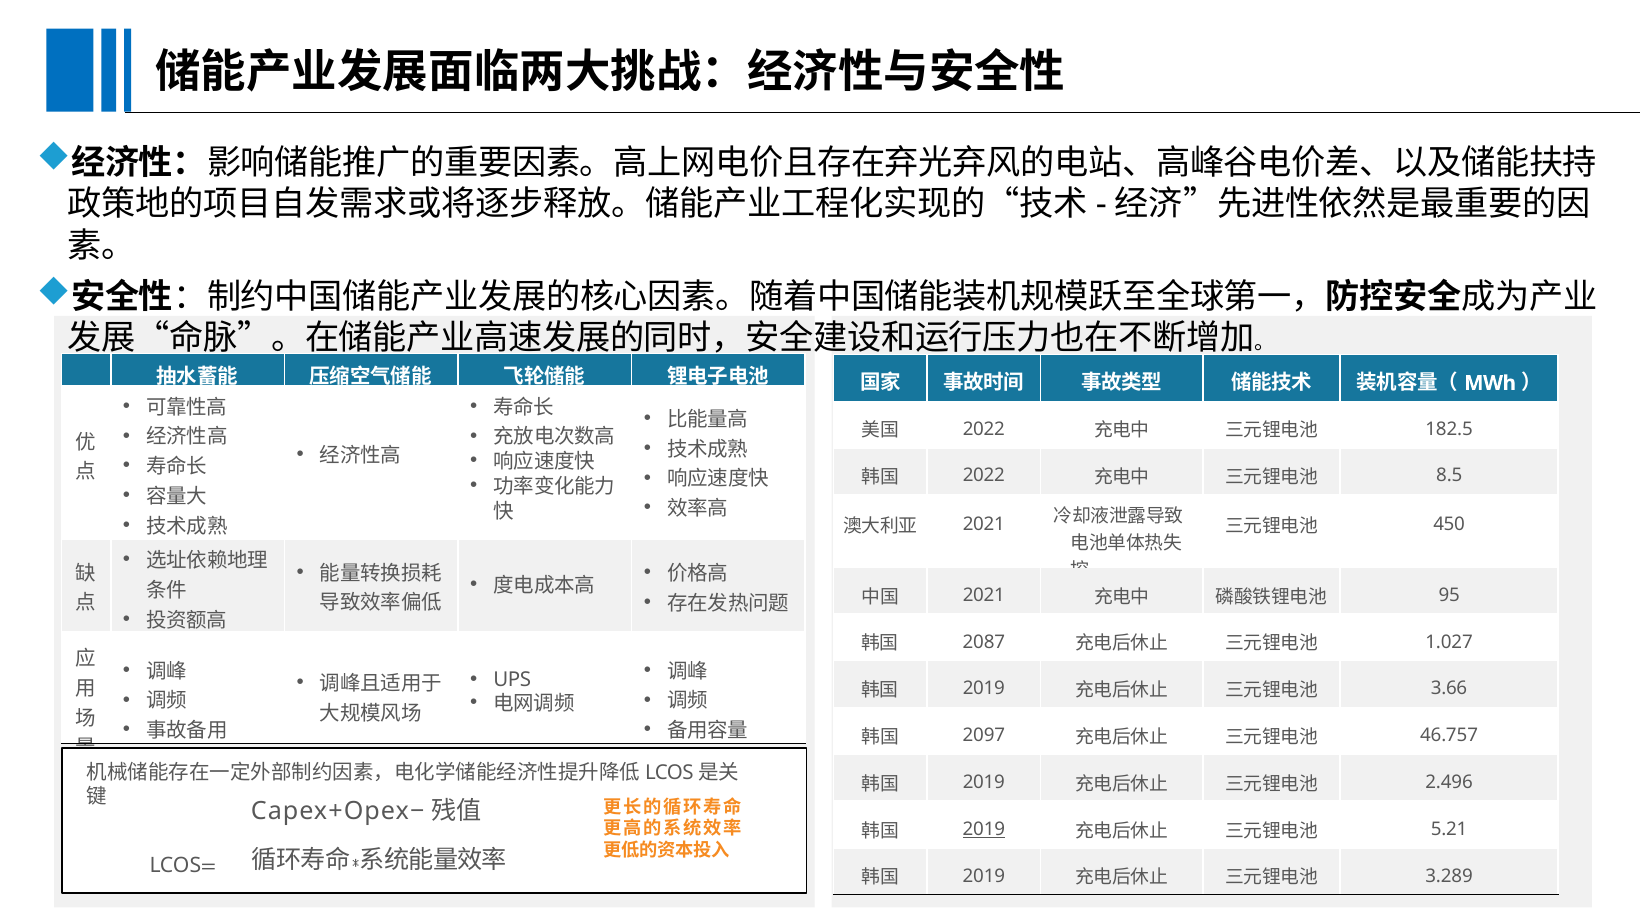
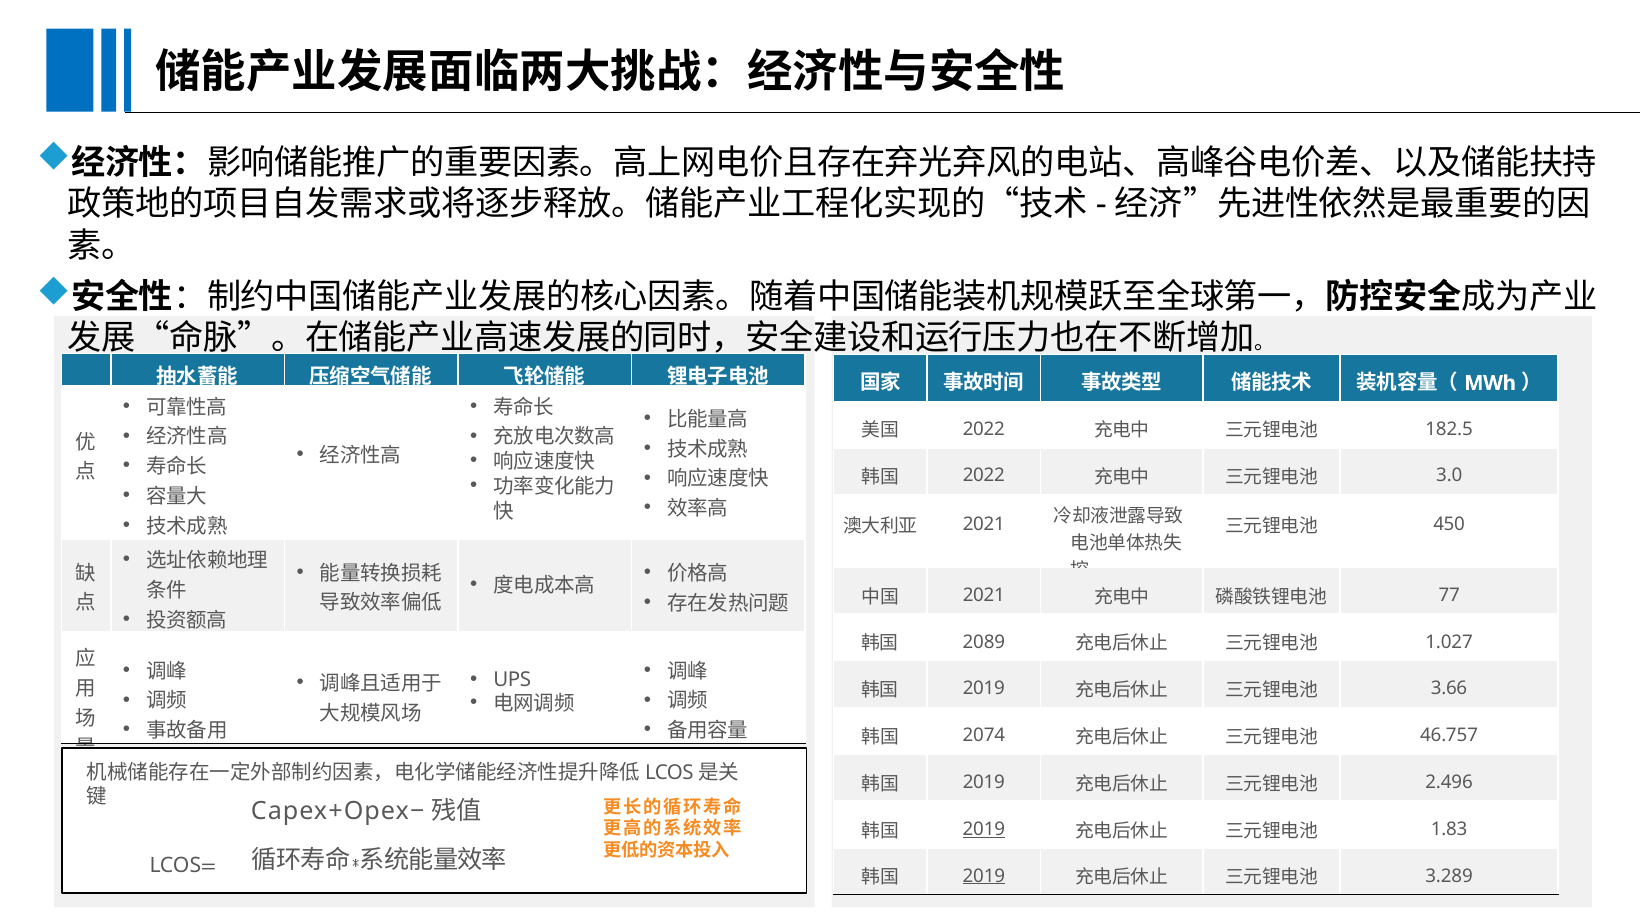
8.5: 8.5 -> 3.0 (1449, 476)
95: 95 -> 77 (1449, 595)
2087: 2087 -> 2089 (984, 642)
2097: 2097 -> 2074 (984, 736)
5.21: 5.21 -> 1.83 (1449, 830)
2019 underline: none -> present (984, 876)
